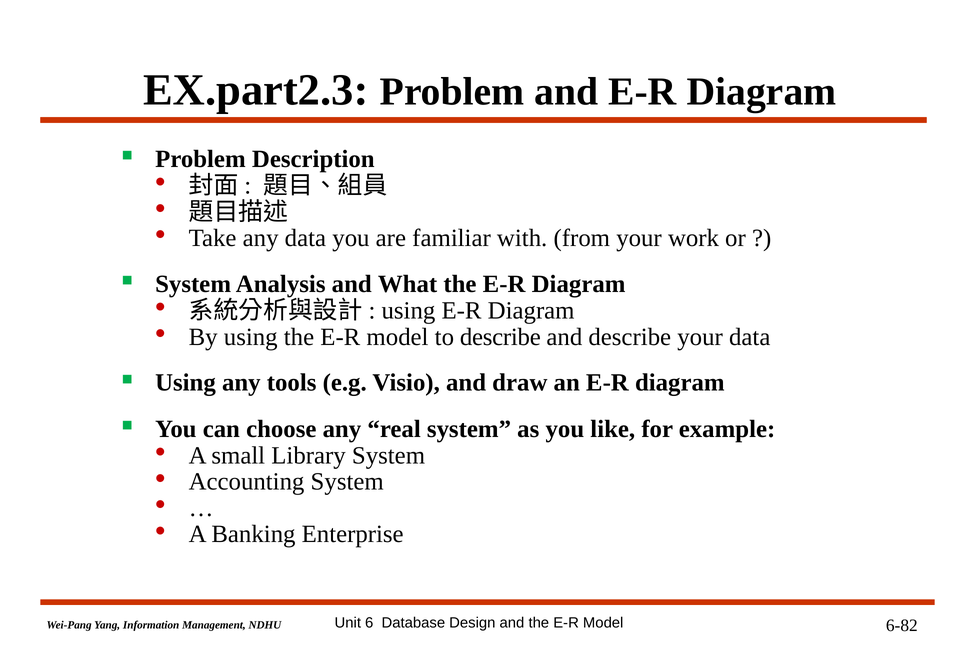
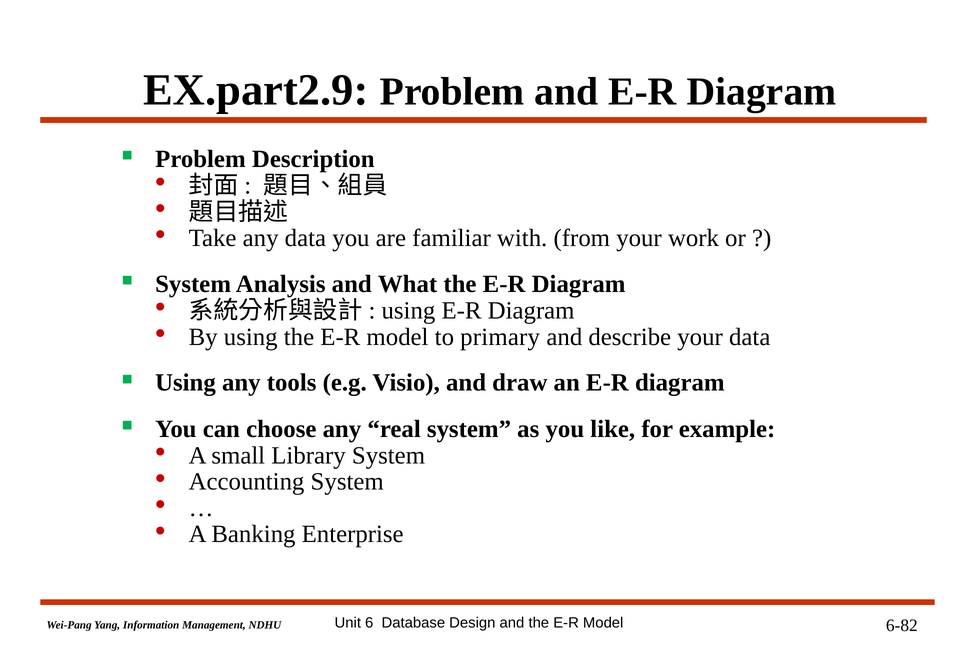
EX.part2.3: EX.part2.3 -> EX.part2.9 (256, 90)
to describe: describe -> primary (500, 337)
